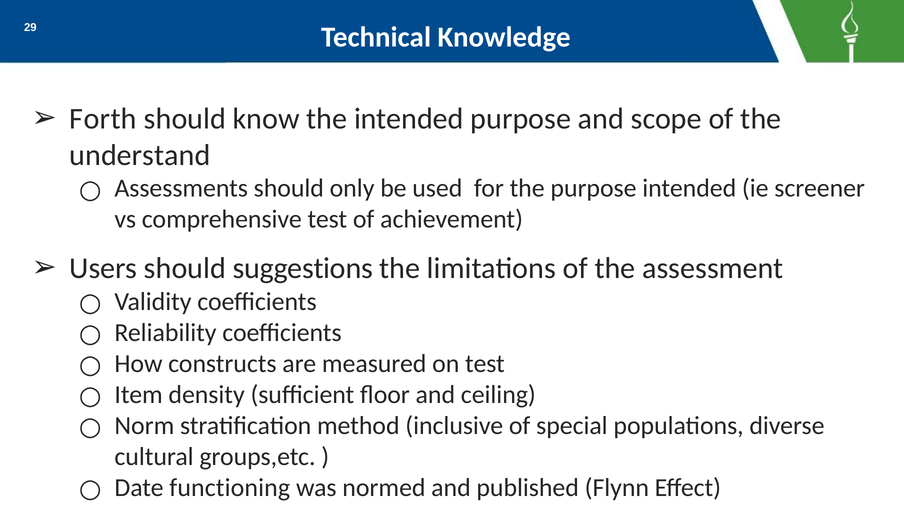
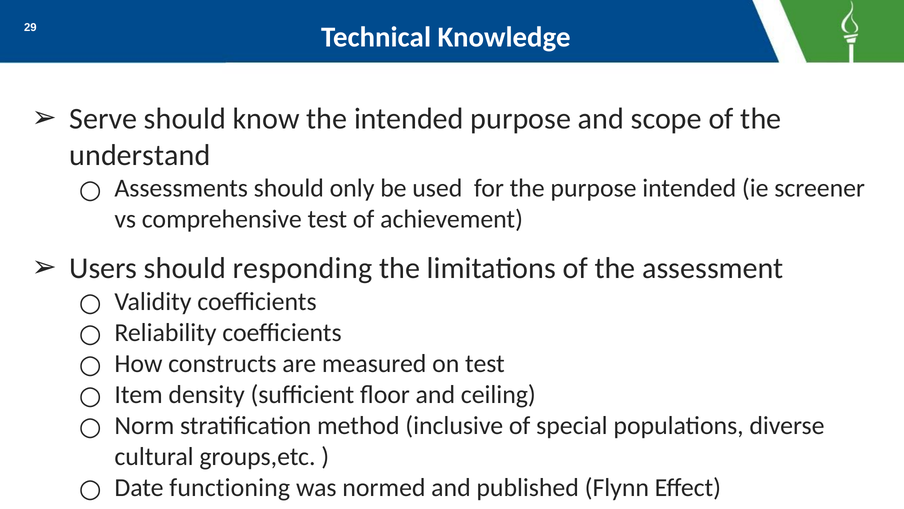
Forth: Forth -> Serve (103, 119)
suggestions: suggestions -> responding (302, 268)
